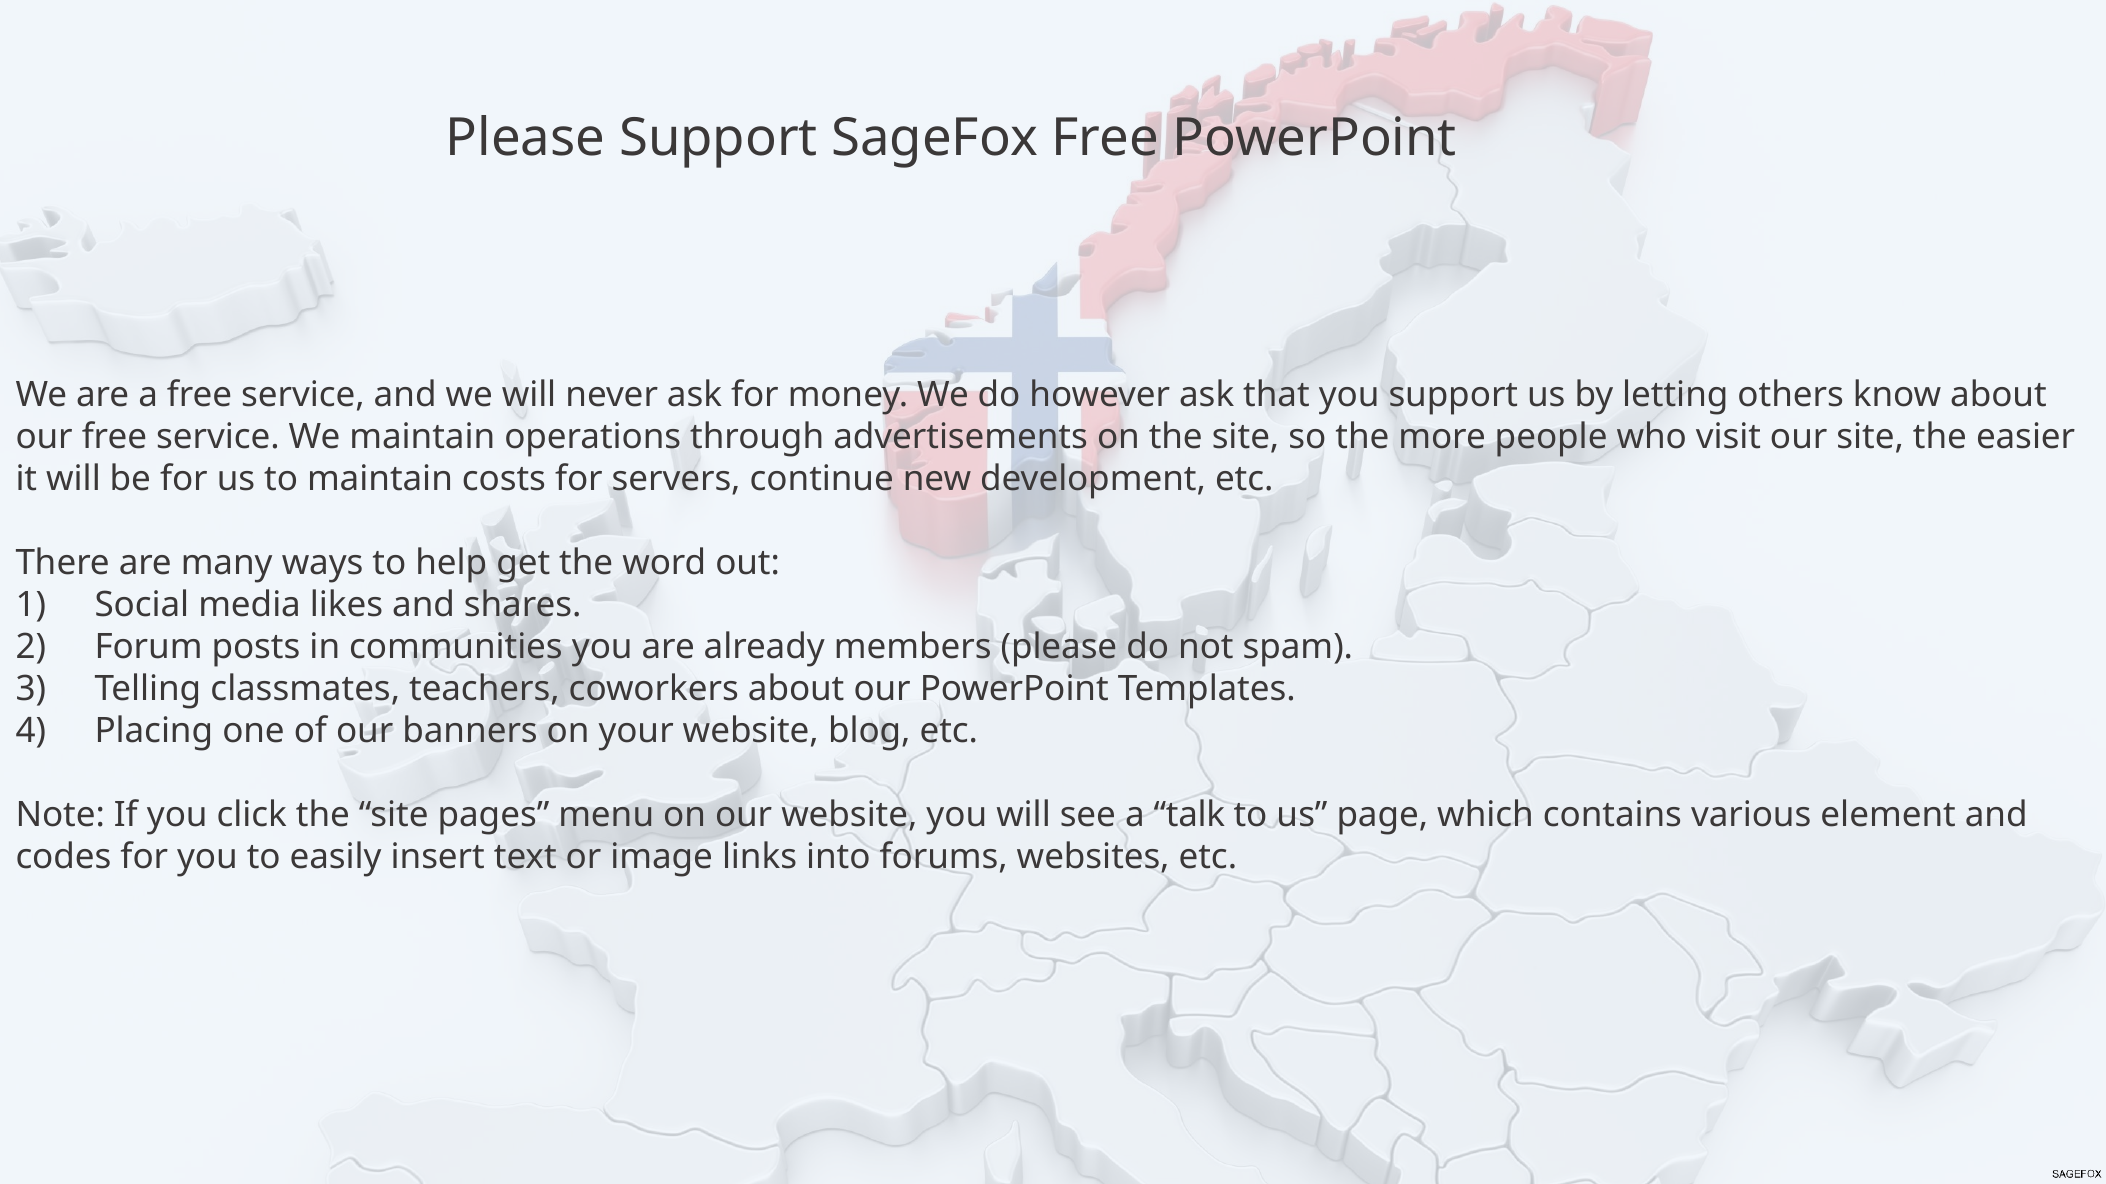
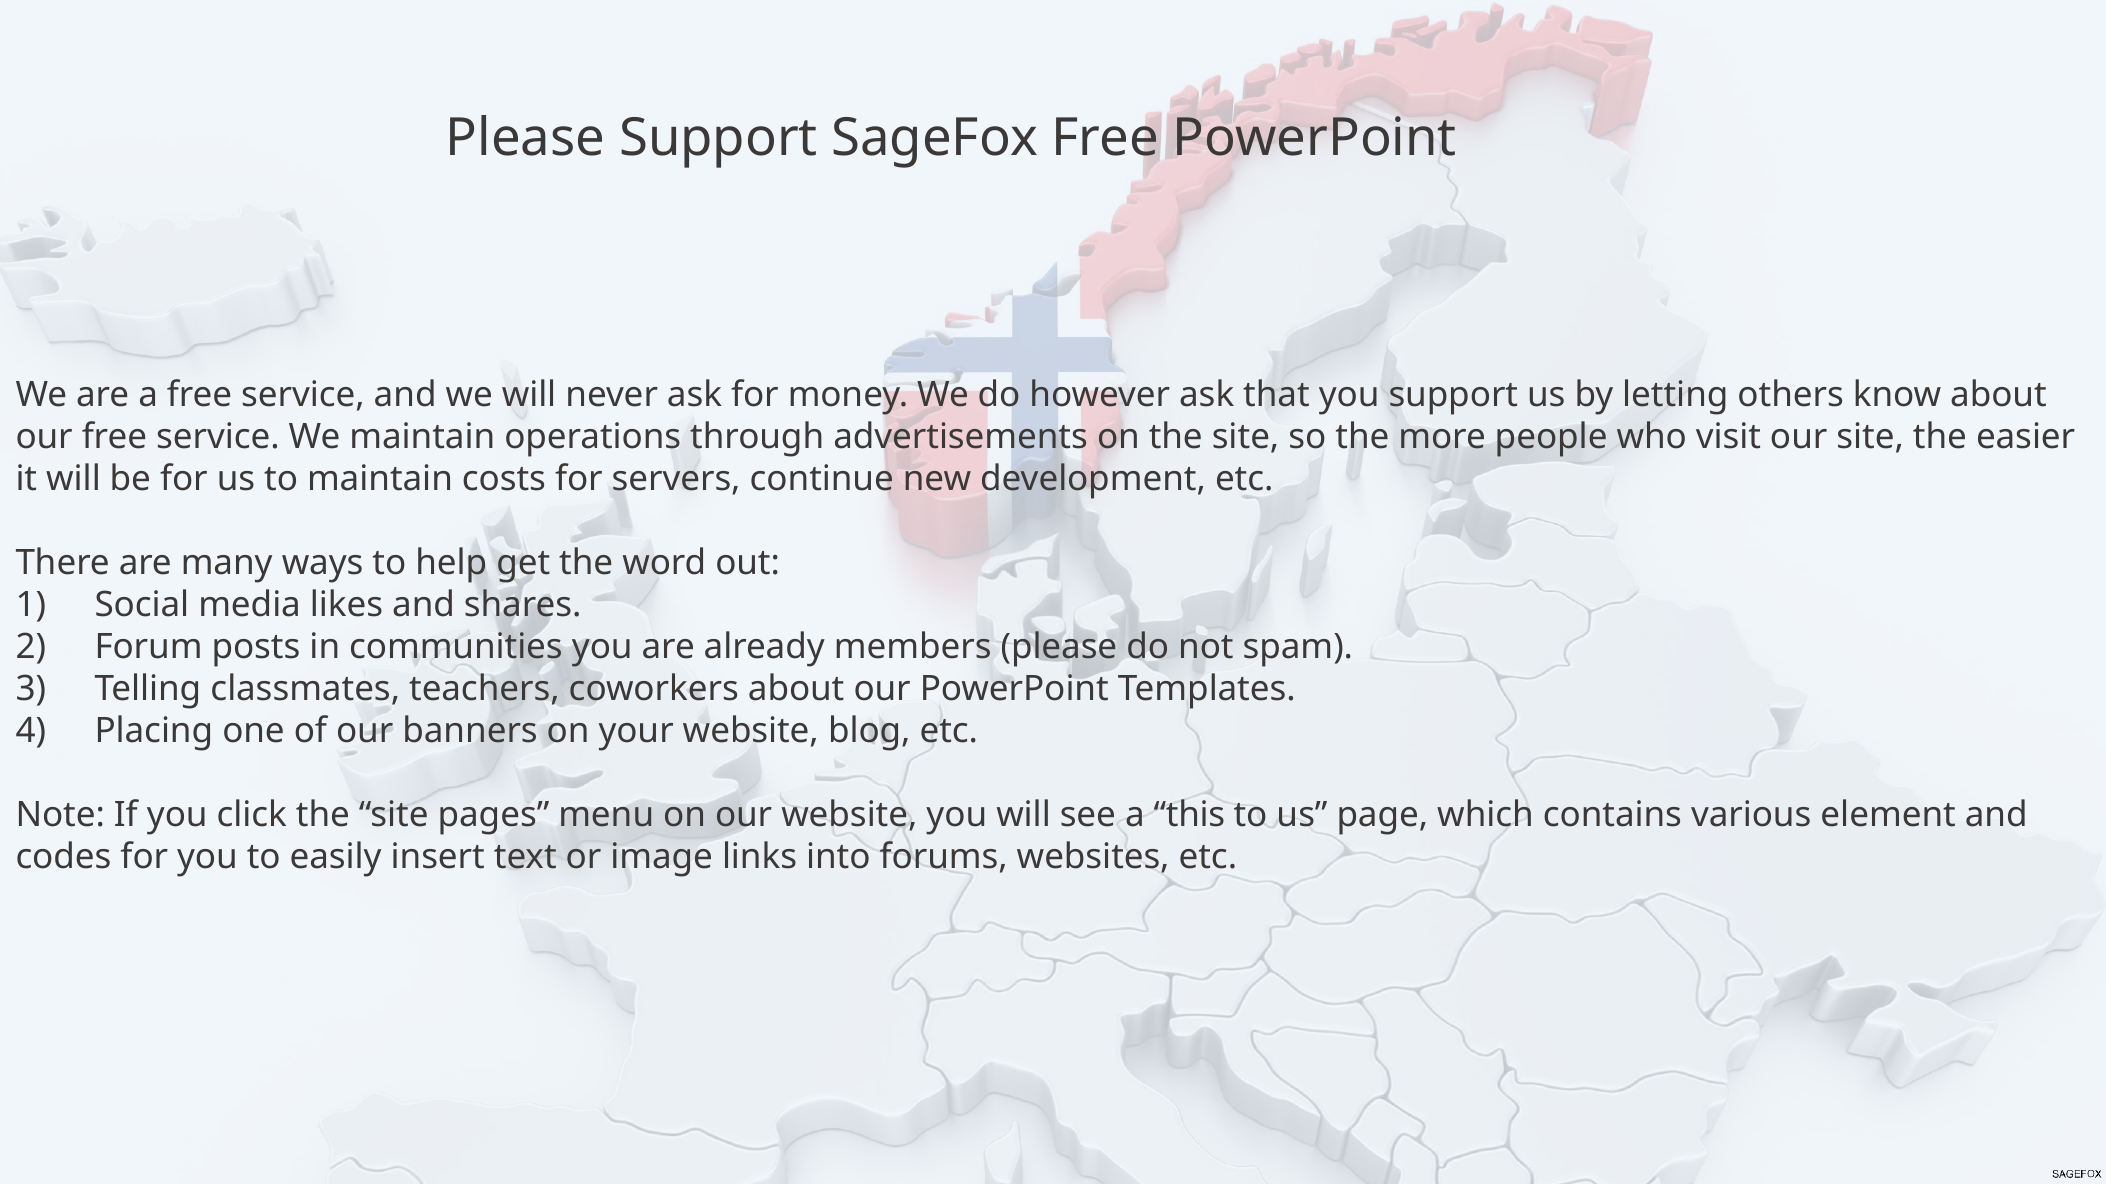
talk: talk -> this (1189, 816)
